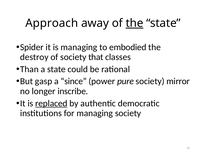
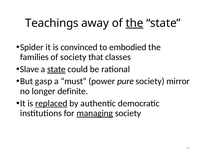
Approach: Approach -> Teachings (52, 23)
is managing: managing -> convinced (79, 47)
destroy: destroy -> families (34, 57)
Than: Than -> Slave (29, 69)
state underline: none -> present (56, 69)
since: since -> must (74, 81)
inscribe: inscribe -> definite (73, 91)
managing underline: none -> present (95, 113)
